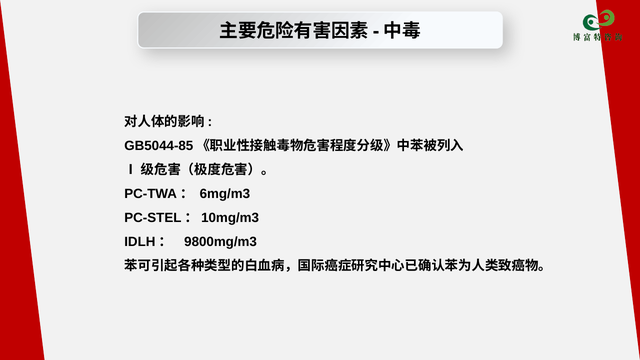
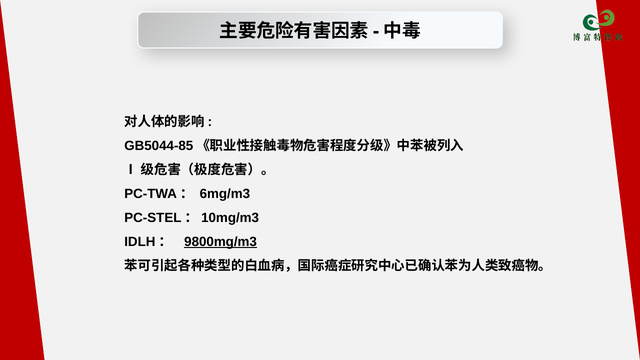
9800mg/m3 underline: none -> present (221, 242)
